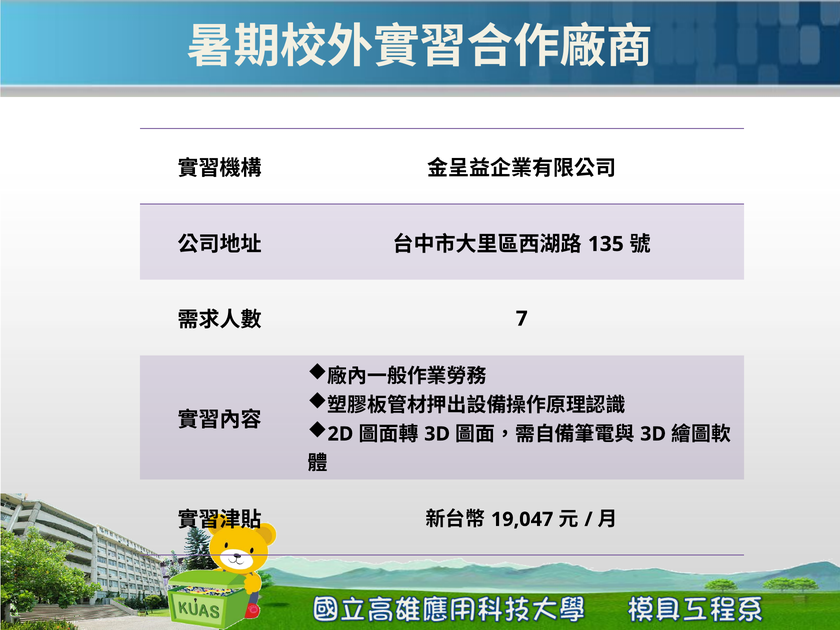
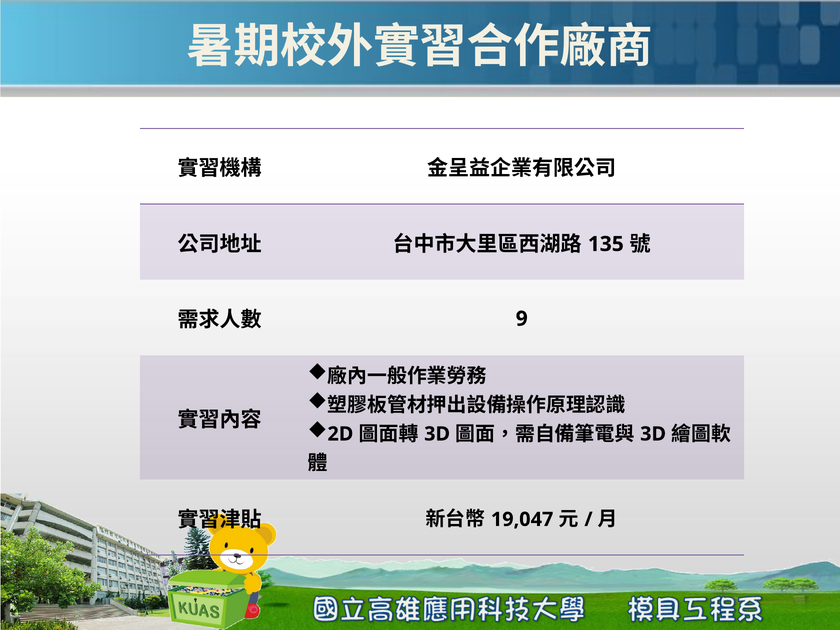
7: 7 -> 9 (522, 319)
